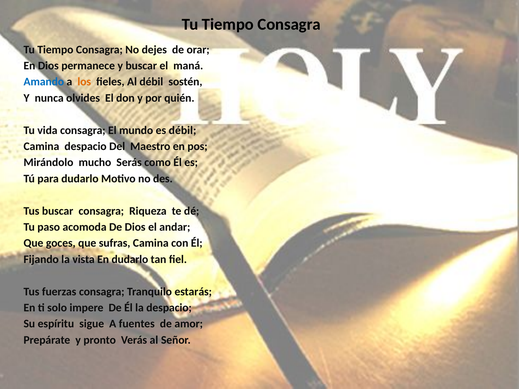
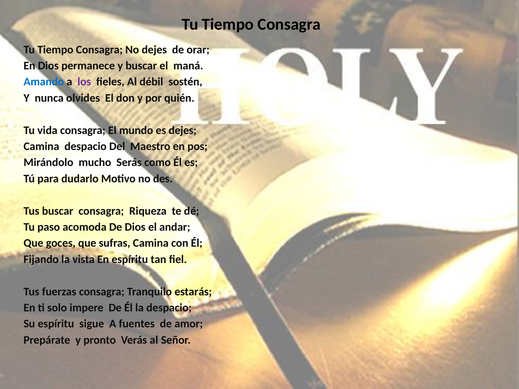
los colour: orange -> purple (84, 82)
es débil: débil -> dejes (183, 130)
En dudarlo: dudarlo -> espíritu (130, 259)
